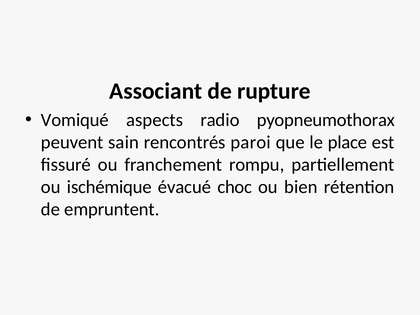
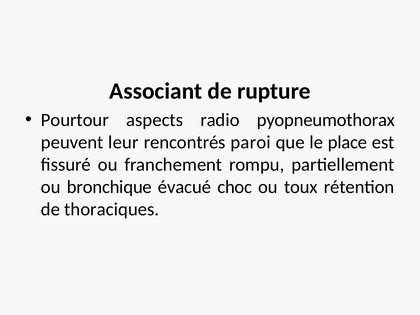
Vomiqué: Vomiqué -> Pourtour (75, 120)
sain: sain -> leur (123, 142)
ischémique: ischémique -> bronchique (109, 187)
bien: bien -> toux (301, 187)
empruntent: empruntent -> thoraciques (112, 209)
